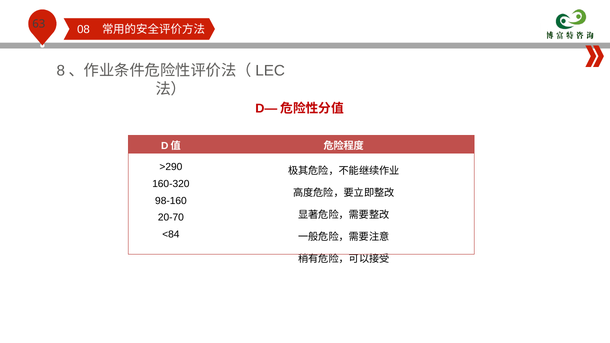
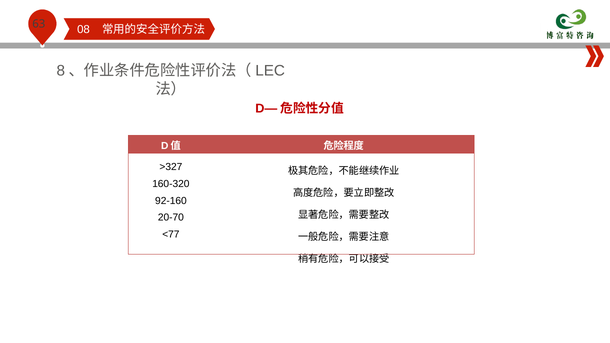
>290: >290 -> >327 (171, 167)
98-160: 98-160 -> 92-160 (171, 201)
<84: <84 -> <77 (171, 235)
